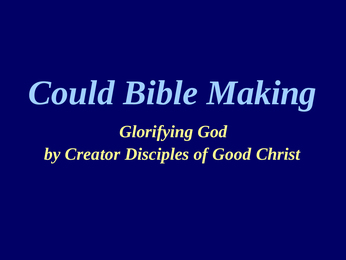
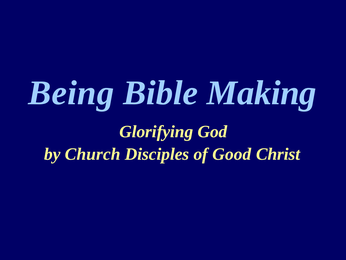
Could: Could -> Being (71, 93)
Creator: Creator -> Church (93, 154)
